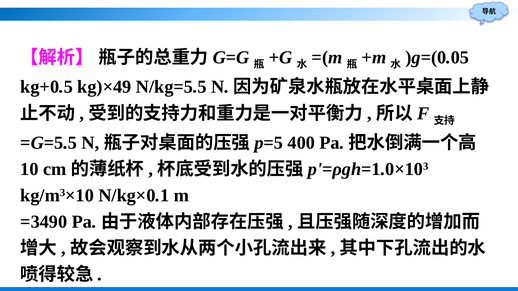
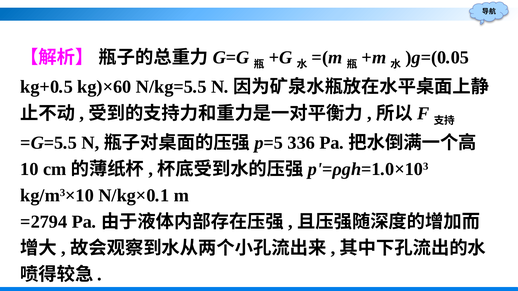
kg)×49: kg)×49 -> kg)×60 (104, 87)
400: 400 -> 336 (301, 143)
=3490: =3490 -> =2794 (44, 222)
